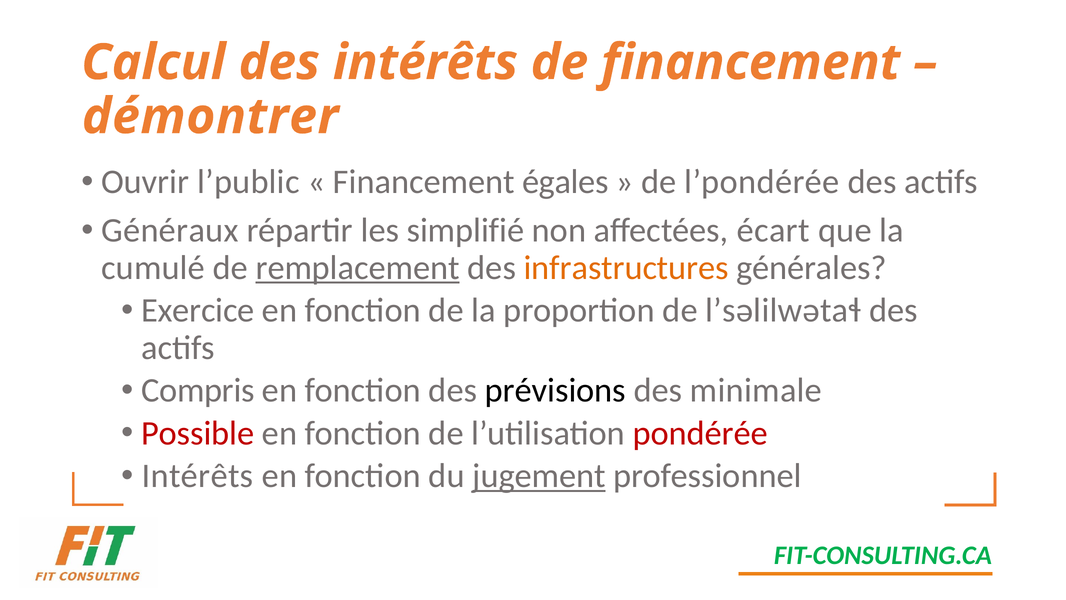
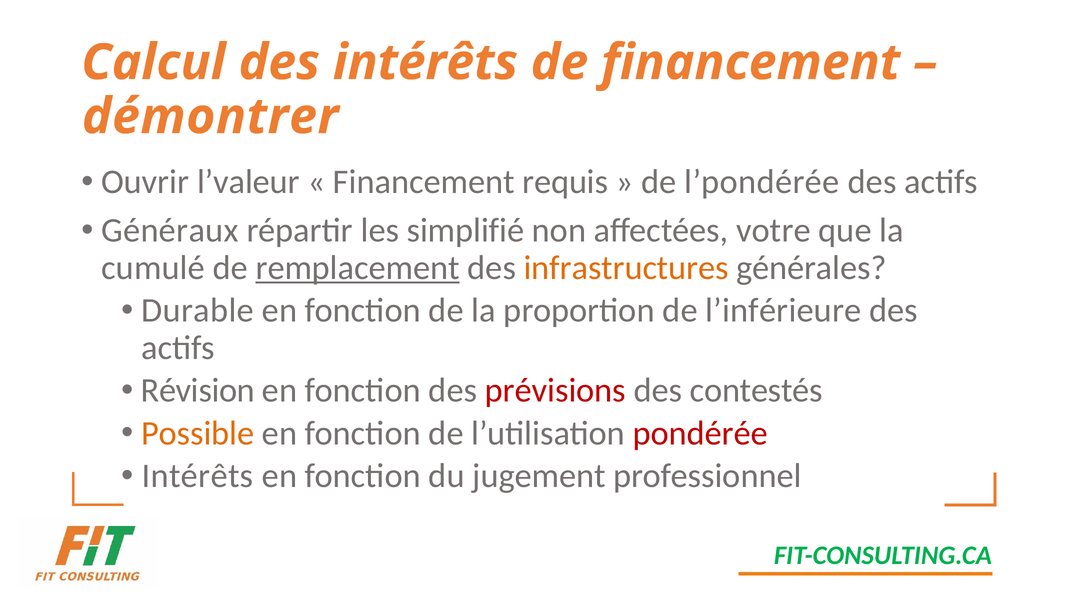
l’public: l’public -> l’valeur (249, 182)
égales: égales -> requis (565, 182)
écart: écart -> votre (773, 230)
Exercice: Exercice -> Durable (198, 310)
l’səlilwətaɬ: l’səlilwətaɬ -> l’inférieure (783, 310)
Compris: Compris -> Révision (198, 390)
prévisions colour: black -> red (555, 390)
minimale: minimale -> contestés (756, 390)
Possible colour: red -> orange (198, 433)
jugement underline: present -> none (539, 476)
